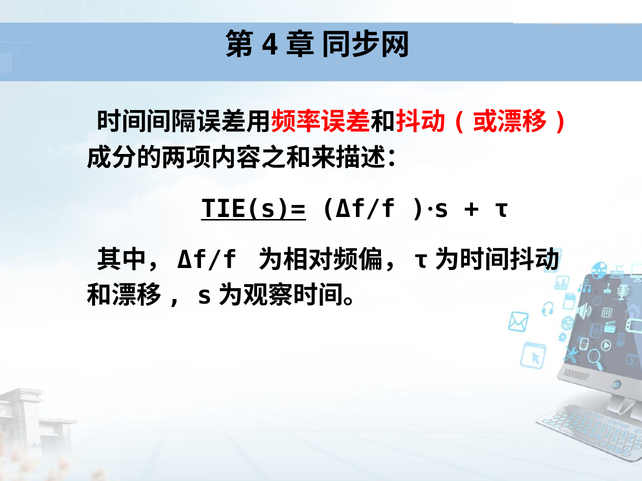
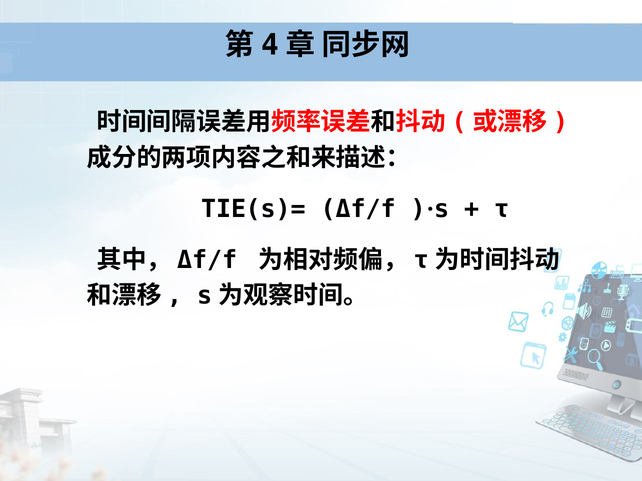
TIE(s)= underline: present -> none (254, 209)
